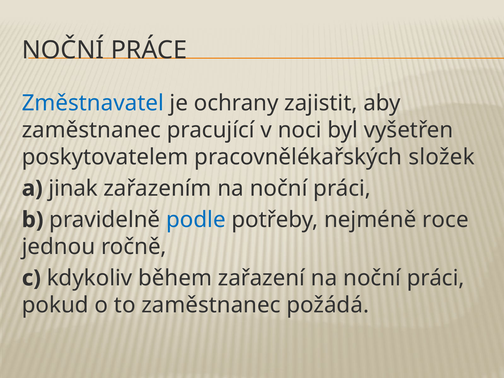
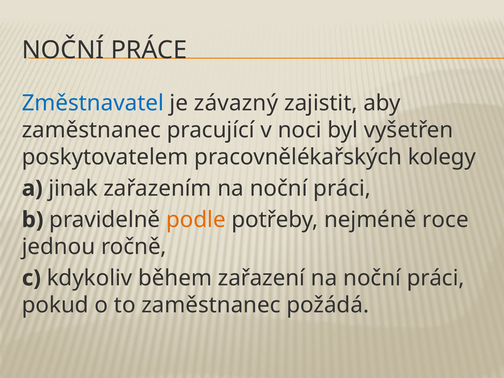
ochrany: ochrany -> závazný (236, 103)
složek: složek -> kolegy (442, 157)
podle colour: blue -> orange (196, 220)
